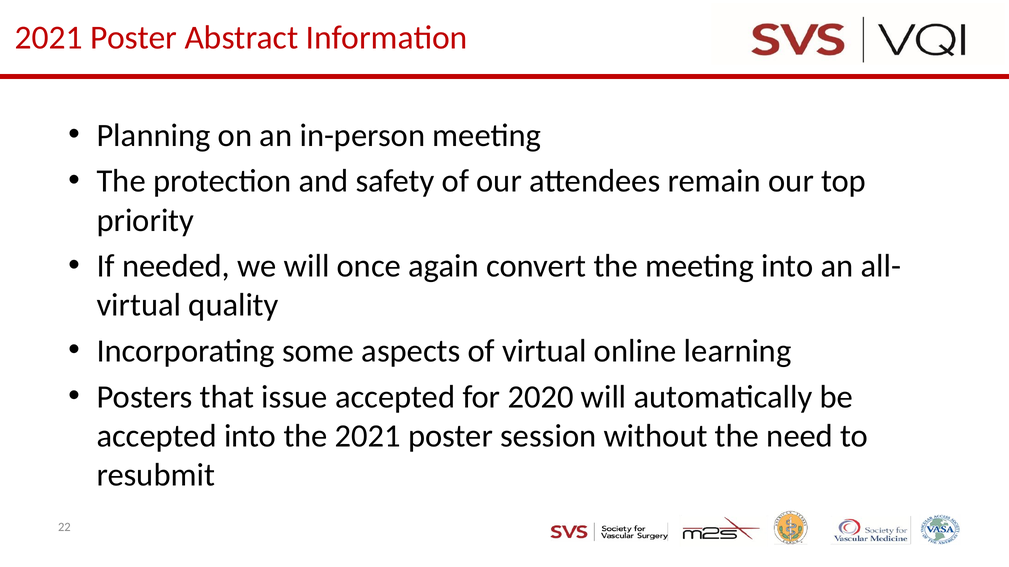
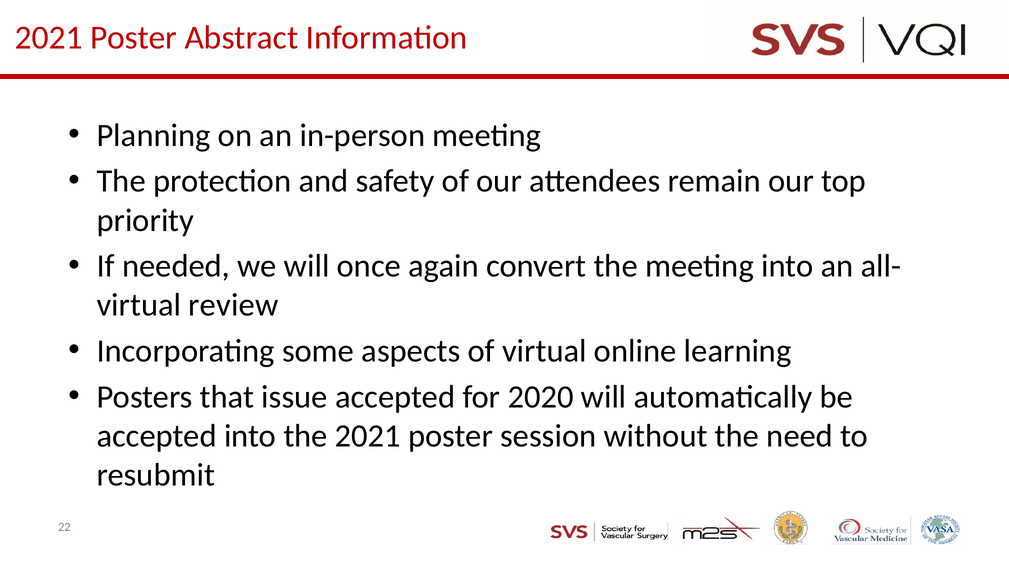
quality: quality -> review (233, 305)
